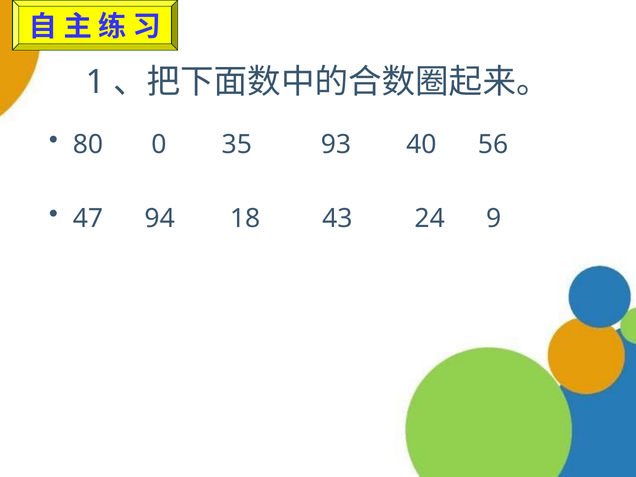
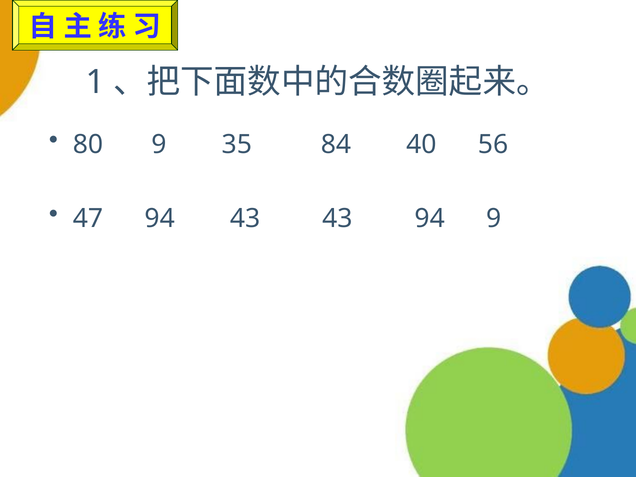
80 0: 0 -> 9 (159, 144)
93: 93 -> 84 (336, 144)
94 18: 18 -> 43 (245, 218)
43 24: 24 -> 94 (430, 218)
